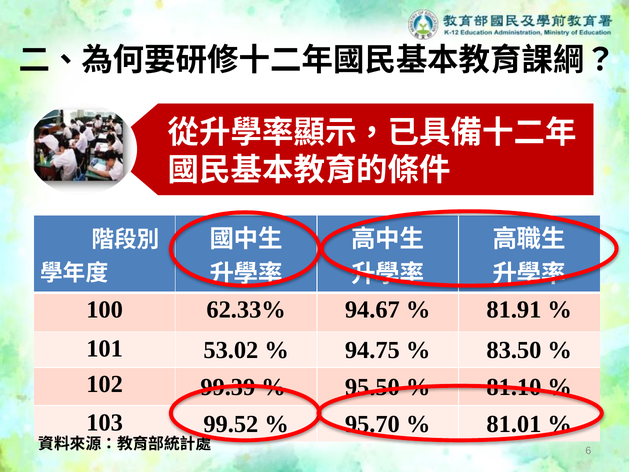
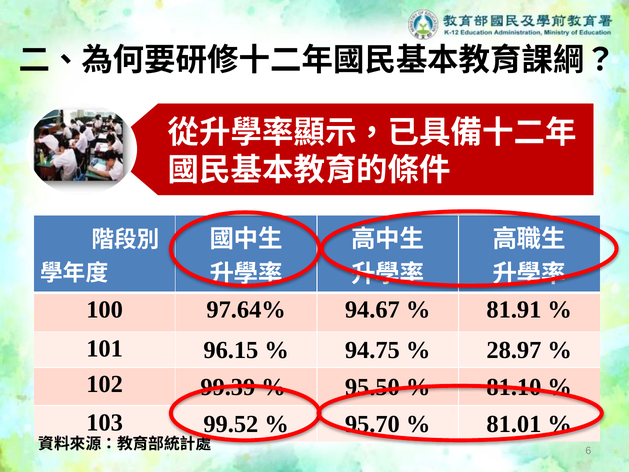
62.33%: 62.33% -> 97.64% (246, 309)
53.02: 53.02 -> 96.15 (231, 350)
83.50: 83.50 -> 28.97 (514, 350)
